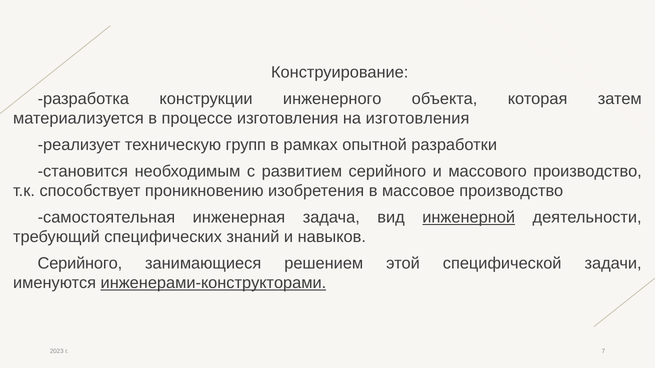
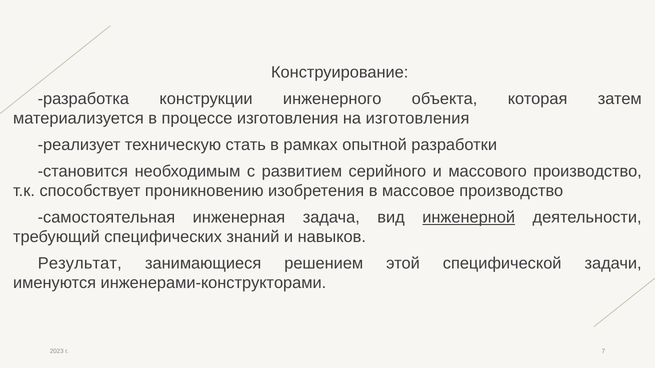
групп: групп -> стать (246, 145)
Серийного: Серийного -> Результат (80, 264)
инженерами-конструкторами underline: present -> none (213, 283)
